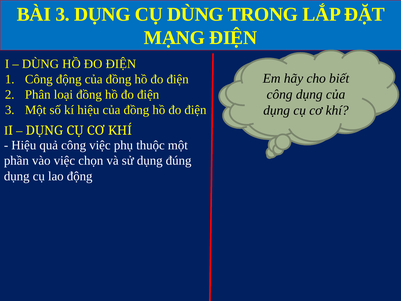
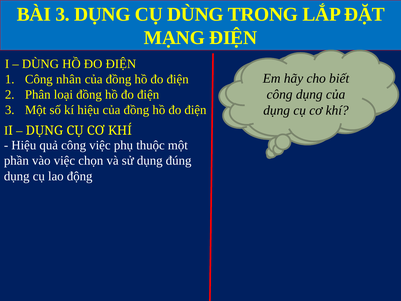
Công động: động -> nhân (69, 79)
